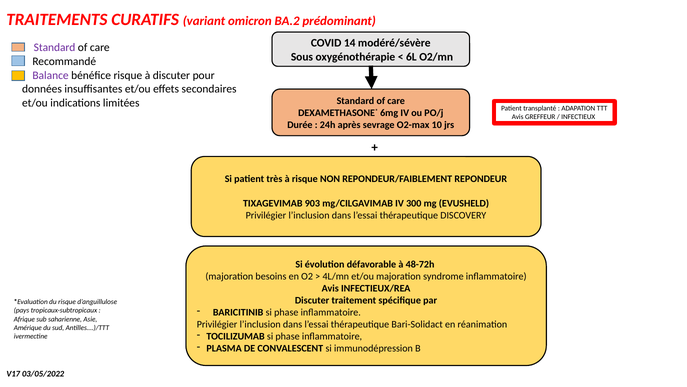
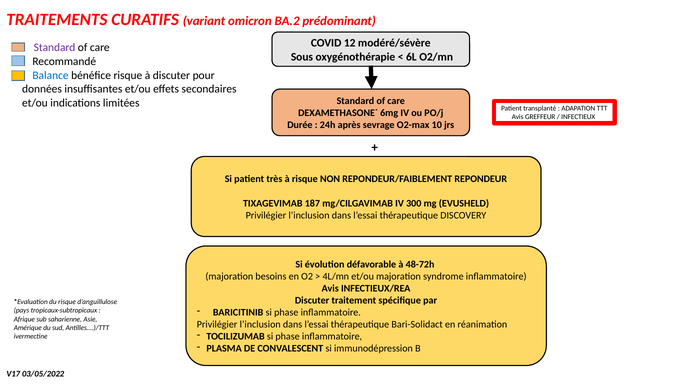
14: 14 -> 12 (350, 43)
Balance colour: purple -> blue (51, 75)
903: 903 -> 187 (312, 203)
